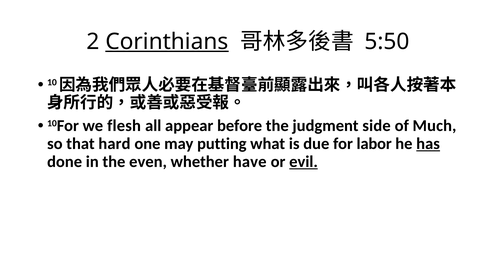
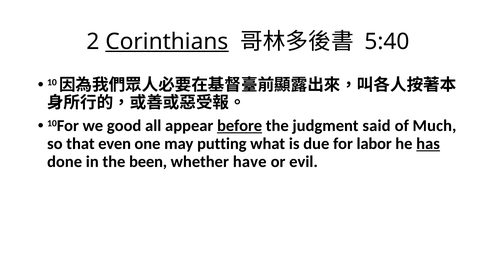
5:50: 5:50 -> 5:40 (387, 42)
flesh: flesh -> good (124, 126)
before underline: none -> present (240, 126)
side: side -> said (377, 126)
hard: hard -> even (115, 144)
even: even -> been (148, 162)
evil underline: present -> none (304, 162)
